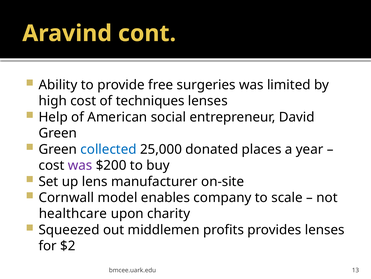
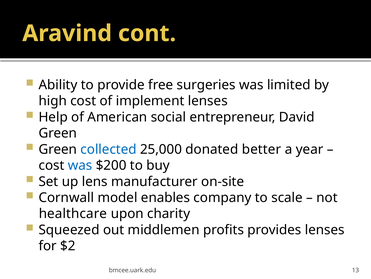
techniques: techniques -> implement (150, 101)
places: places -> better (262, 149)
was colour: purple -> blue (80, 165)
